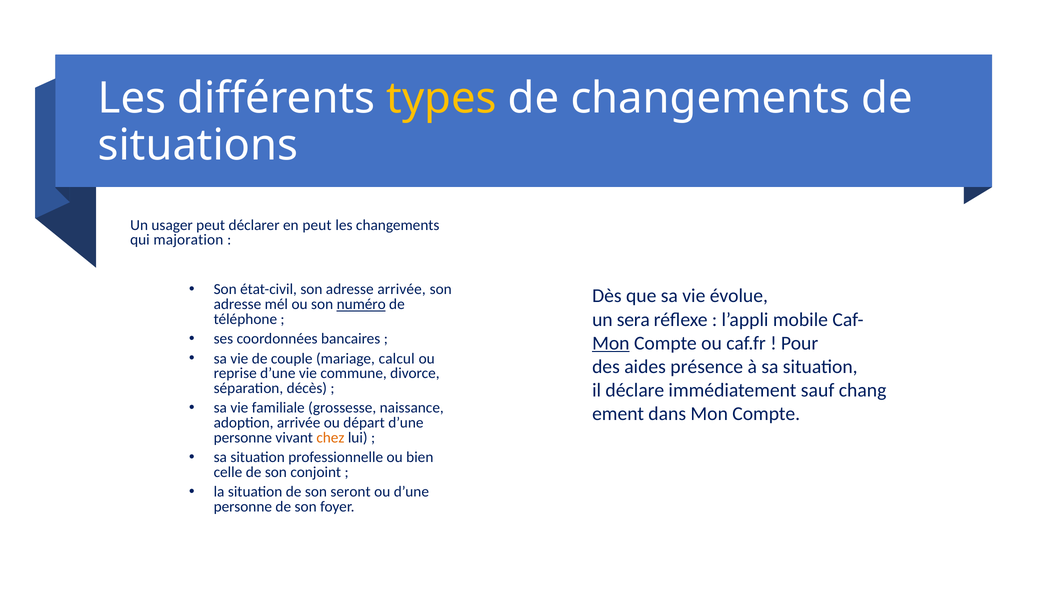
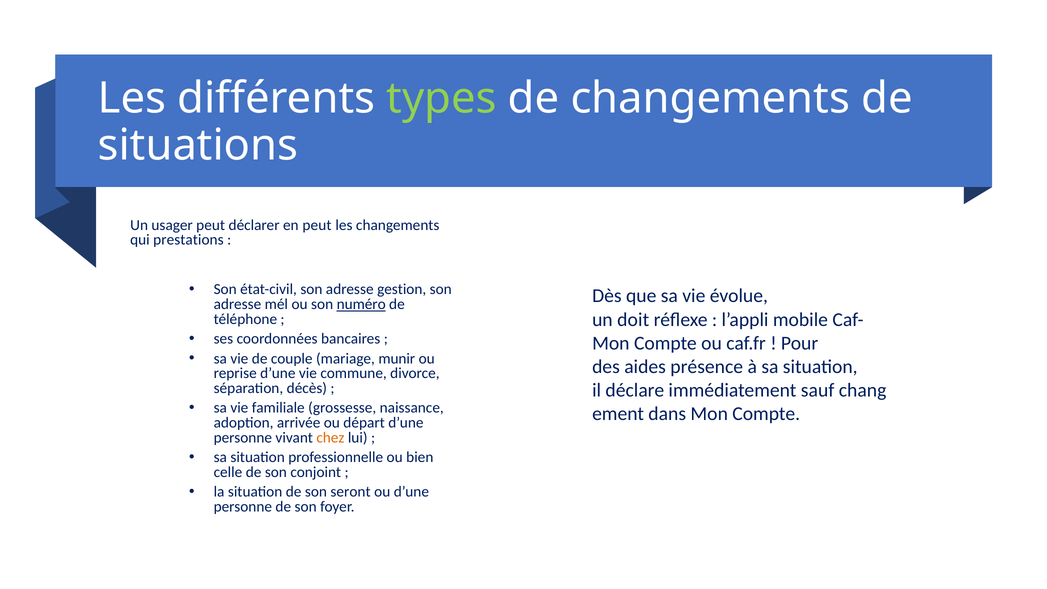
types colour: yellow -> light green (442, 98)
majoration: majoration -> prestations (188, 240)
adresse arrivée: arrivée -> gestion (402, 289)
sera: sera -> doit (633, 320)
Mon underline: present -> none (611, 343)
calcul: calcul -> munir (397, 358)
